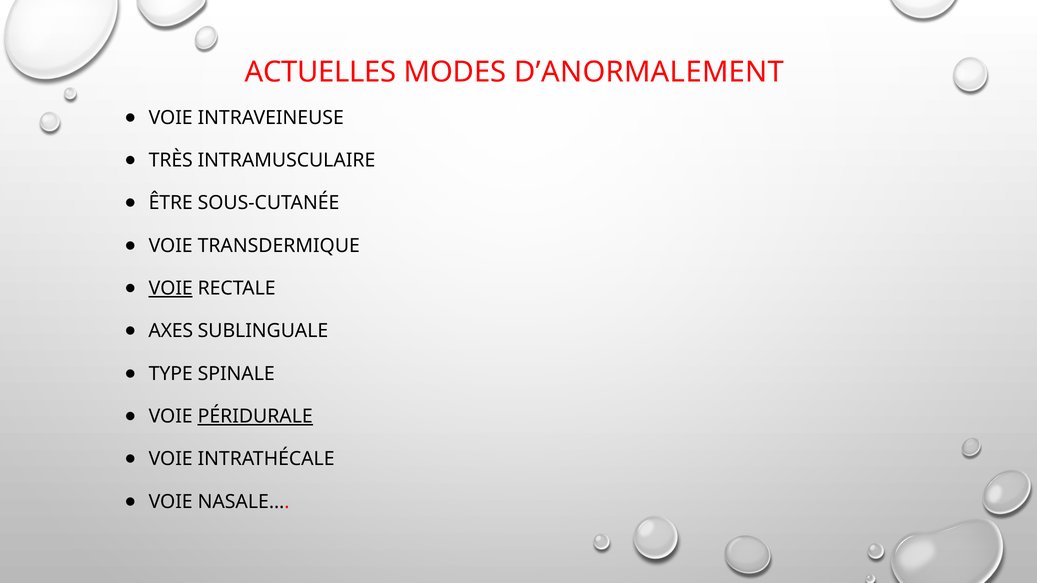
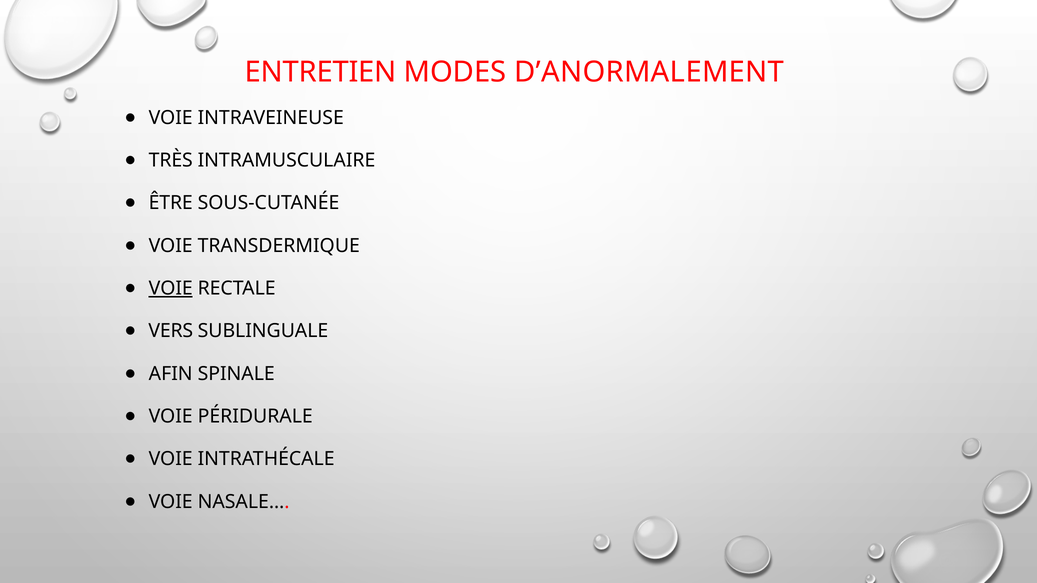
ACTUELLES: ACTUELLES -> ENTRETIEN (321, 72)
AXES: AXES -> VERS (171, 331)
TYPE: TYPE -> AFIN (171, 374)
PÉRIDURALE underline: present -> none (255, 417)
